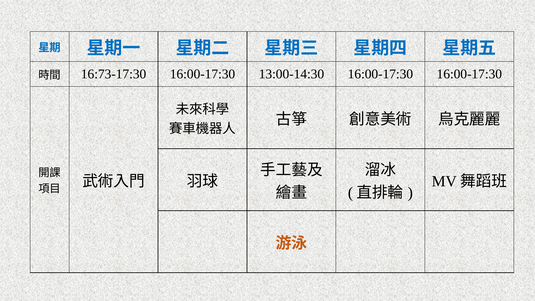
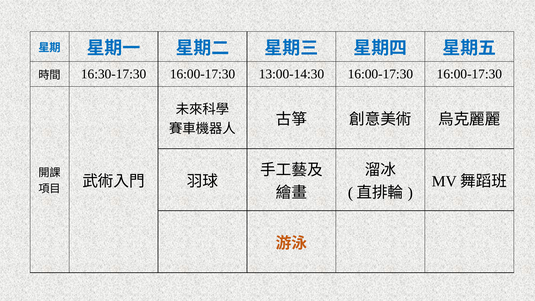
16:73-17:30: 16:73-17:30 -> 16:30-17:30 (114, 74)
